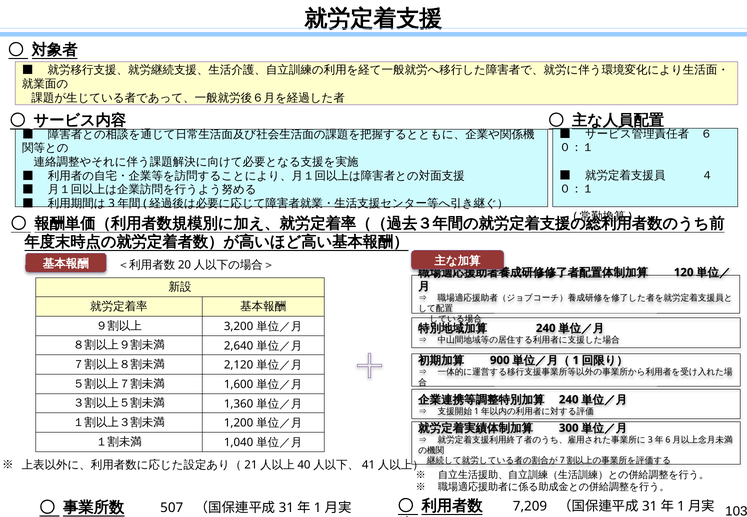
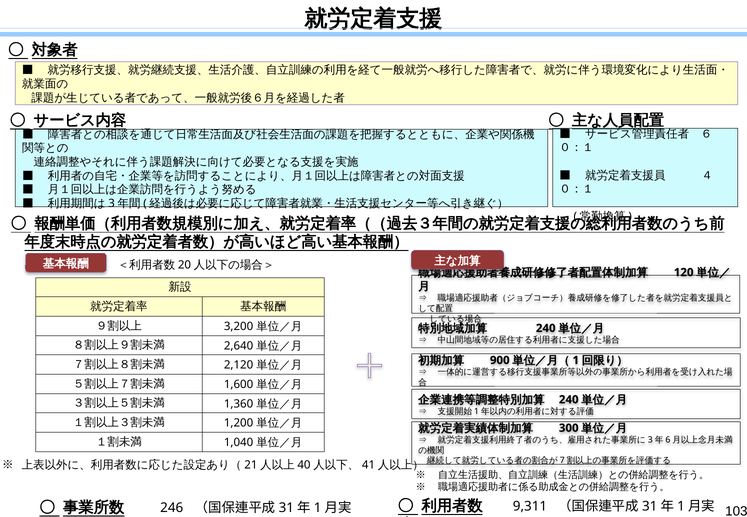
7,209: 7,209 -> 9,311 (530, 506)
507: 507 -> 246 (172, 508)
